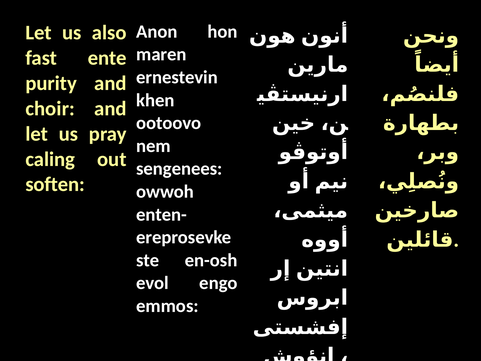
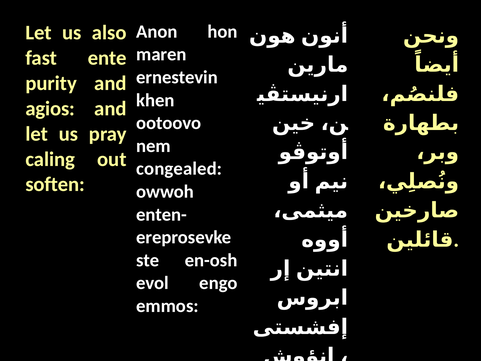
choir: choir -> agios (50, 109)
sengenees: sengenees -> congealed (179, 169)
